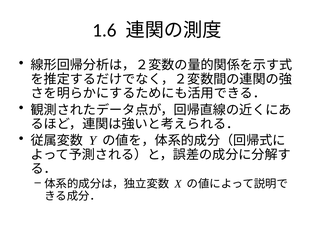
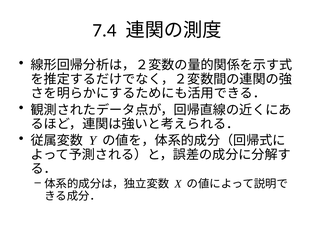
1.6: 1.6 -> 7.4 (104, 30)
